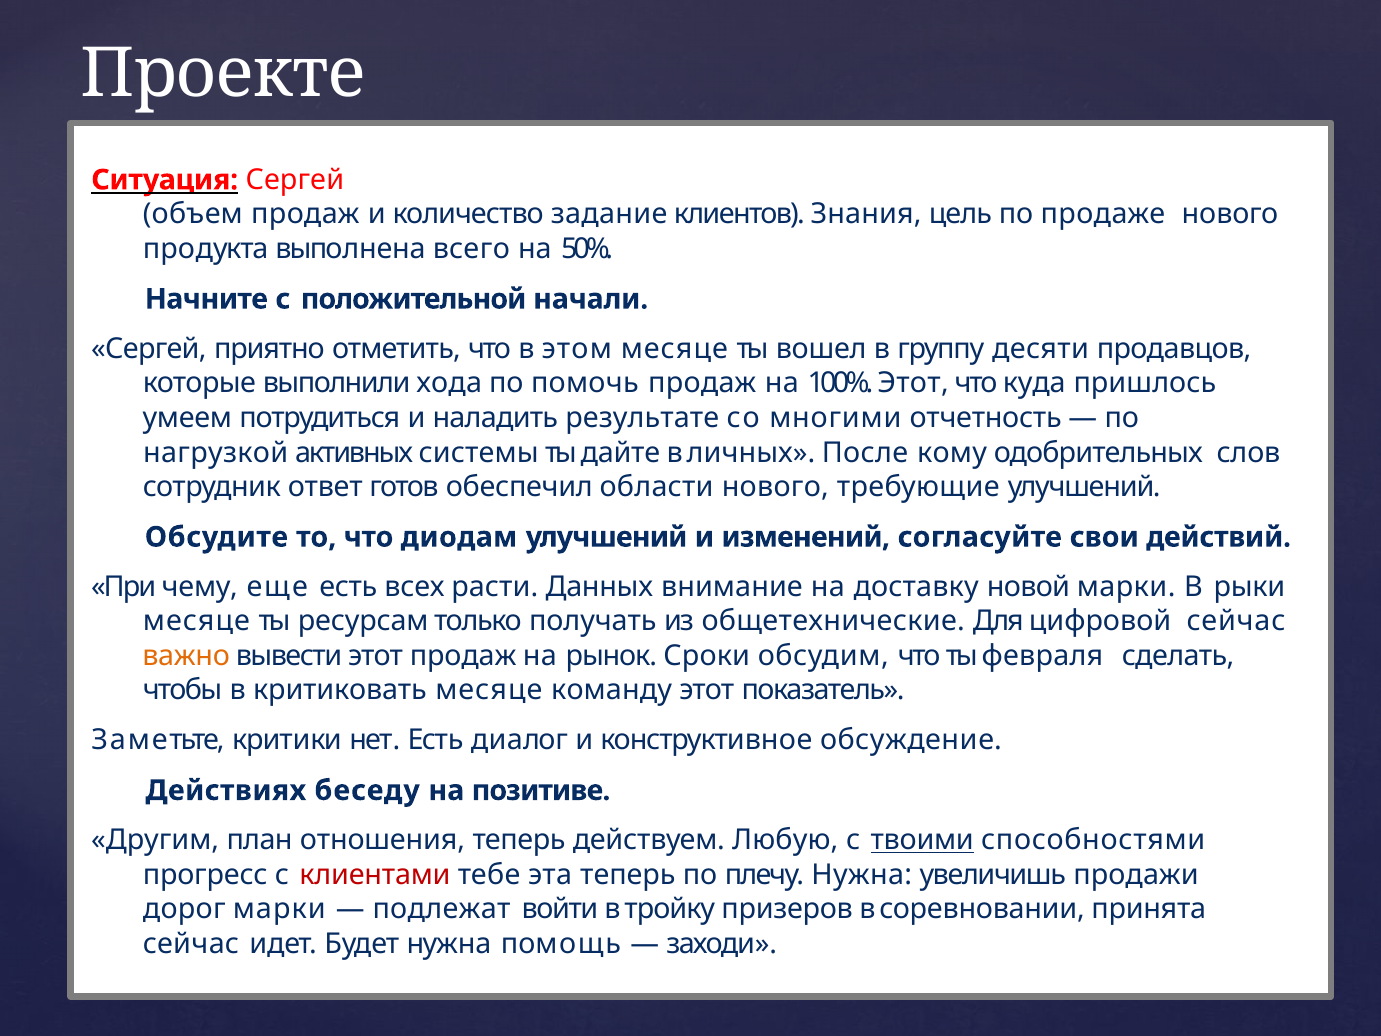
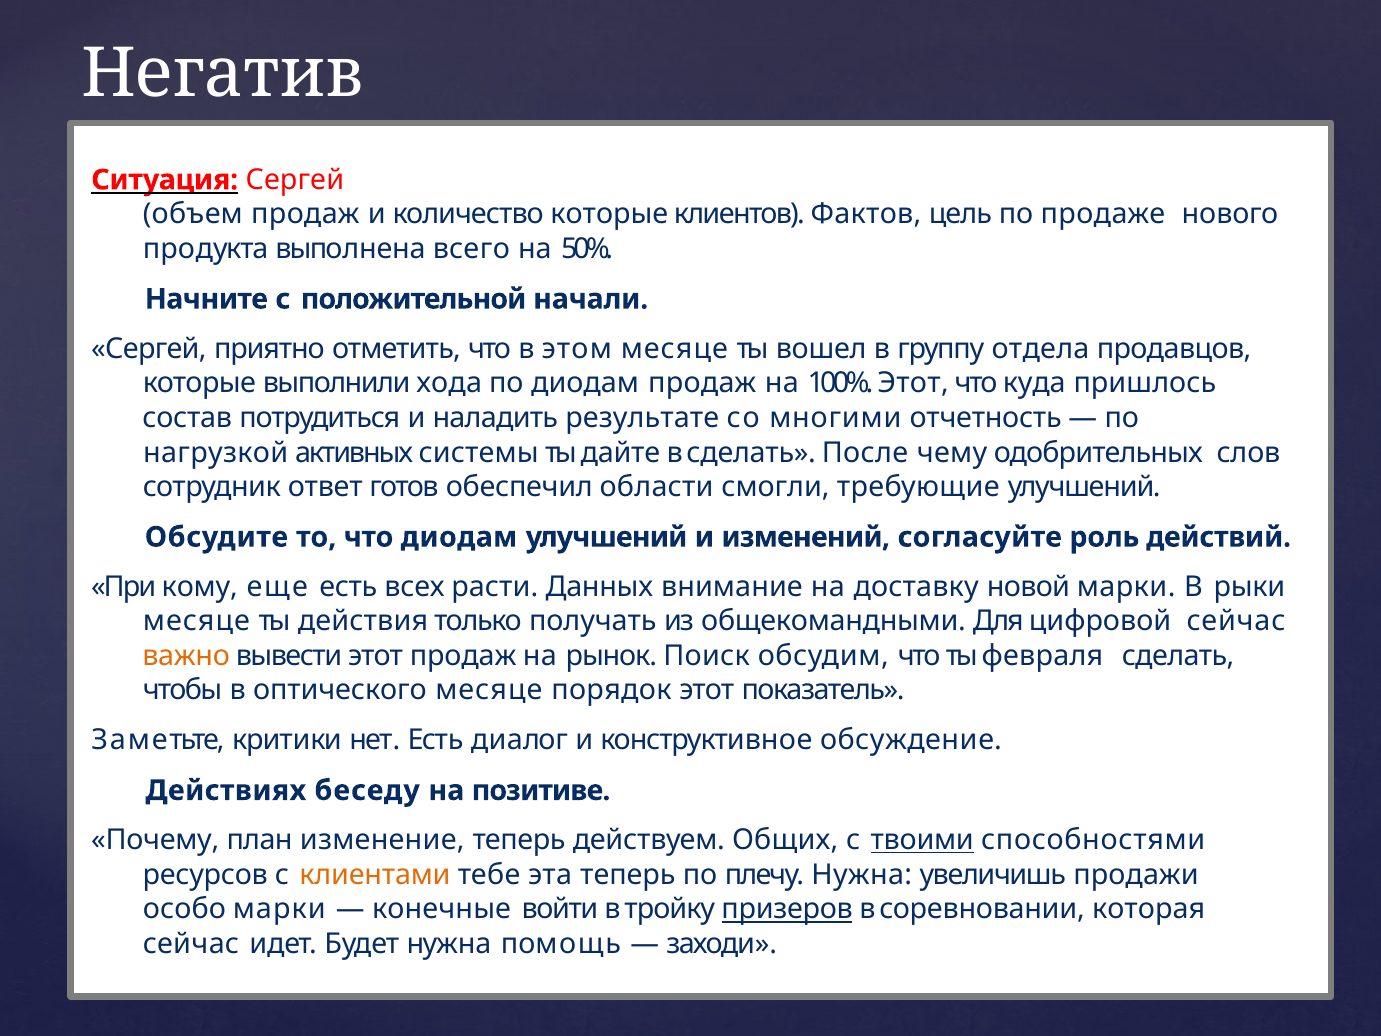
Проекте: Проекте -> Негатив (223, 74)
количество задание: задание -> которые (609, 214)
Знания: Знания -> Фактов (866, 214)
группу десяти: десяти -> отдела (1041, 349)
по помочь: помочь -> диодам (585, 383)
умеем: умеем -> состав (187, 418)
в личных: личных -> сделать (751, 453)
кому: кому -> чему (952, 453)
области нового: нового -> смогли (776, 487)
свои: свои -> роль (1104, 537)
чему: чему -> кому (200, 587)
ресурсам: ресурсам -> действия (363, 621)
общетехнические: общетехнические -> общекомандными (834, 621)
Сроки: Сроки -> Поиск (707, 656)
критиковать: критиковать -> оптического (340, 690)
команду: команду -> порядок (611, 690)
Другим: Другим -> Почему (155, 840)
отношения: отношения -> изменение (382, 840)
Любую: Любую -> Общих (785, 840)
прогресс: прогресс -> ресурсов (205, 875)
клиентами colour: red -> orange (375, 875)
дорог: дорог -> особо (184, 909)
подлежат: подлежат -> конечные (442, 909)
призеров underline: none -> present (787, 909)
принята: принята -> которая (1149, 909)
